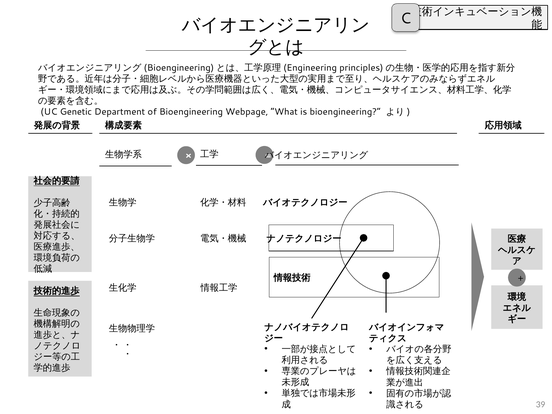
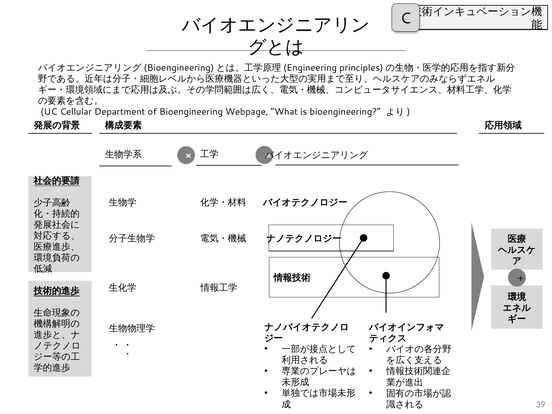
Genetic: Genetic -> Cellular (76, 112)
